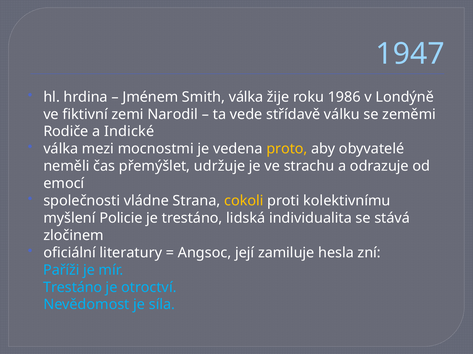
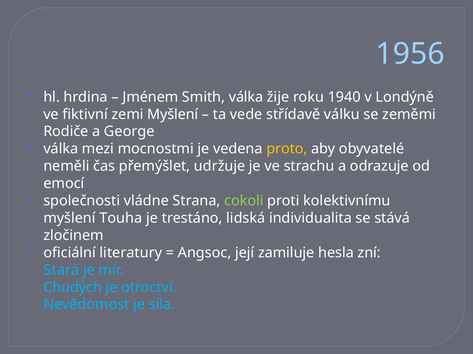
1947: 1947 -> 1956 (410, 54)
1986: 1986 -> 1940 (344, 97)
zemi Narodil: Narodil -> Myšlení (173, 115)
Indické: Indické -> George (129, 132)
cokoli colour: yellow -> light green (244, 201)
Policie: Policie -> Touha (121, 219)
Paříži: Paříži -> Stará (61, 271)
Trestáno: Trestáno -> Chudých (73, 288)
